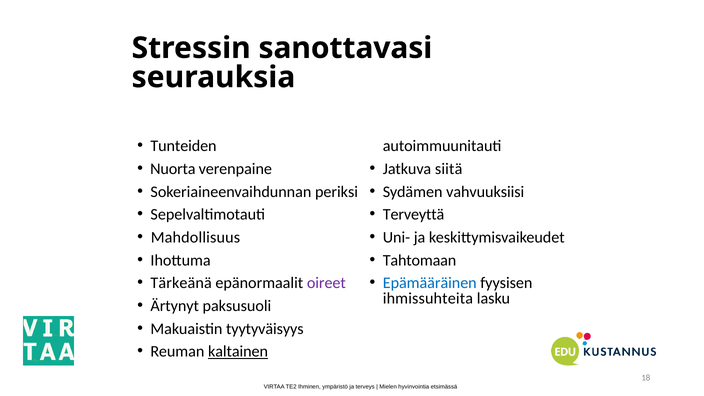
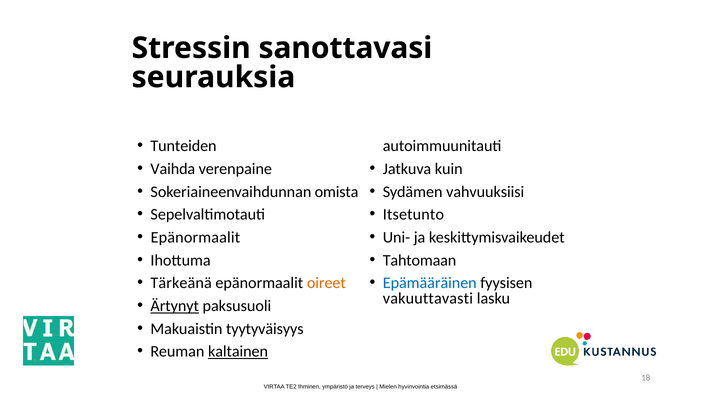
Nuorta: Nuorta -> Vaihda (173, 169)
siitä: siitä -> kuin (449, 169)
periksi: periksi -> omista (337, 192)
Terveyttä: Terveyttä -> Itsetunto (413, 215)
Mahdollisuus: Mahdollisuus -> Epänormaalit (195, 237)
oireet colour: purple -> orange (326, 283)
ihmissuhteita: ihmissuhteita -> vakuuttavasti (428, 299)
Ärtynyt underline: none -> present (175, 306)
